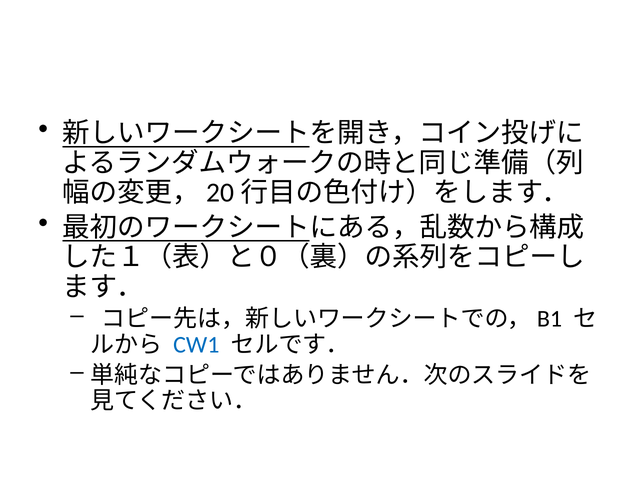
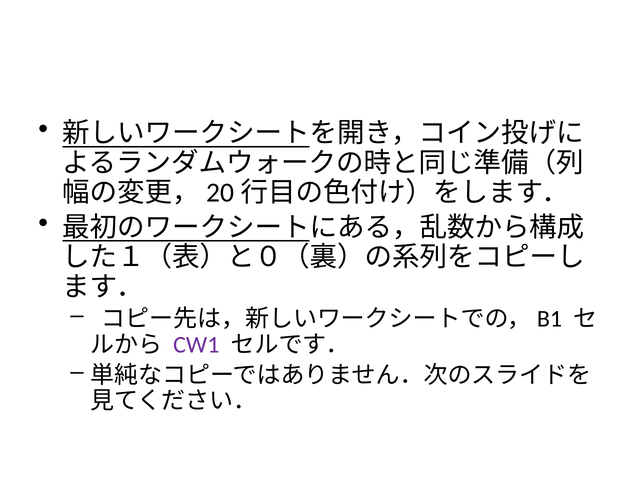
CW1 colour: blue -> purple (196, 345)
